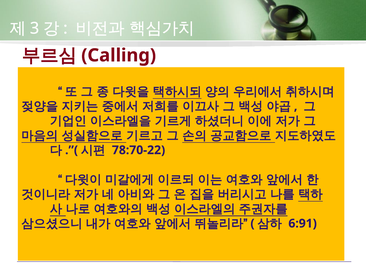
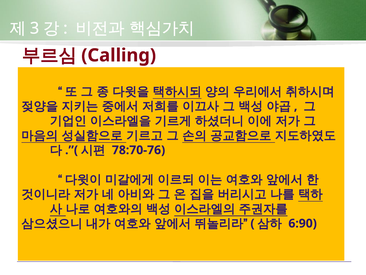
78:70-22: 78:70-22 -> 78:70-76 (139, 150)
6:91: 6:91 -> 6:90 (303, 223)
